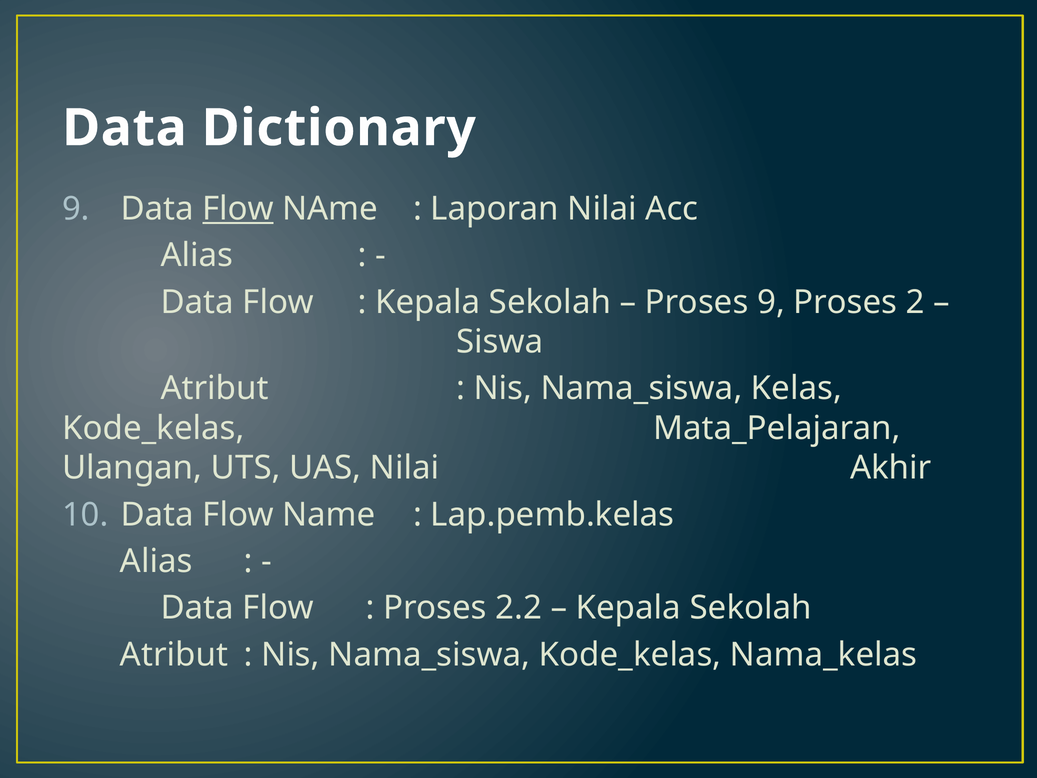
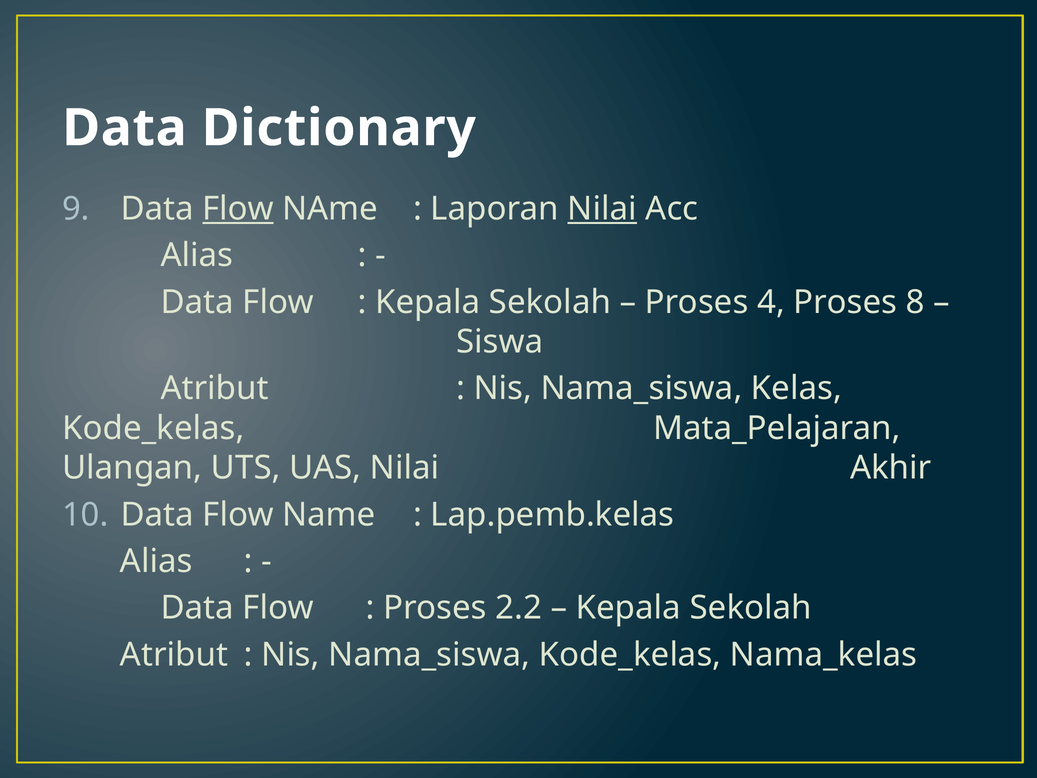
Nilai underline: none -> present (602, 209)
Proses 9: 9 -> 4 (771, 302)
2: 2 -> 8 (915, 302)
